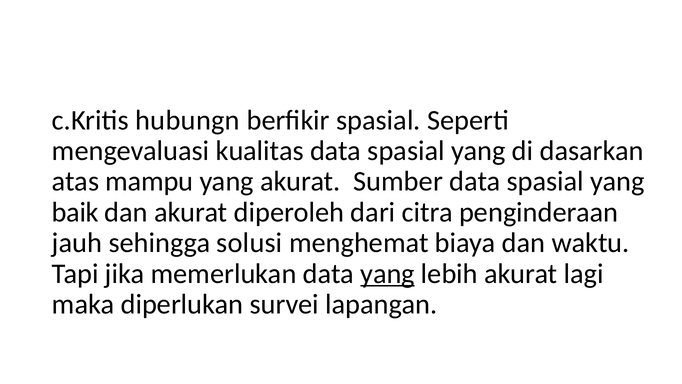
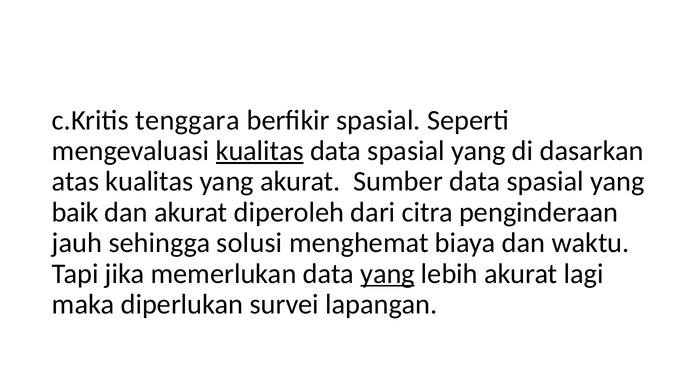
hubungn: hubungn -> tenggara (188, 120)
kualitas underline: none -> present (260, 151)
atas mampu: mampu -> kualitas (149, 181)
